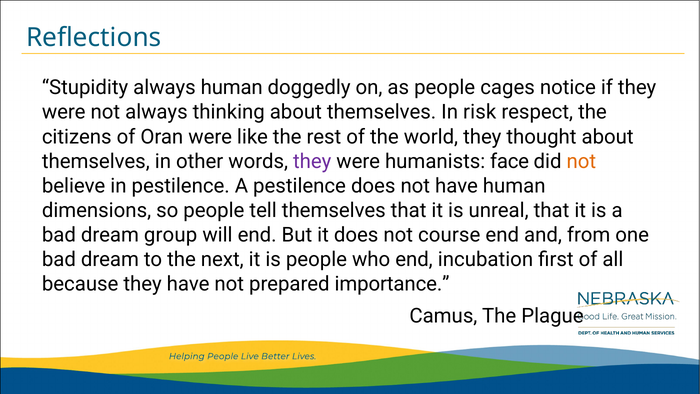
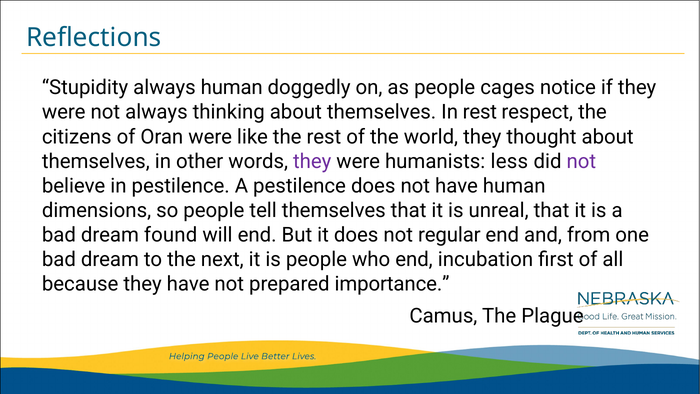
In risk: risk -> rest (480, 112)
face: face -> less (509, 161)
not colour: orange -> purple (581, 161)
group: group -> found (171, 235)
course: course -> regular (449, 235)
